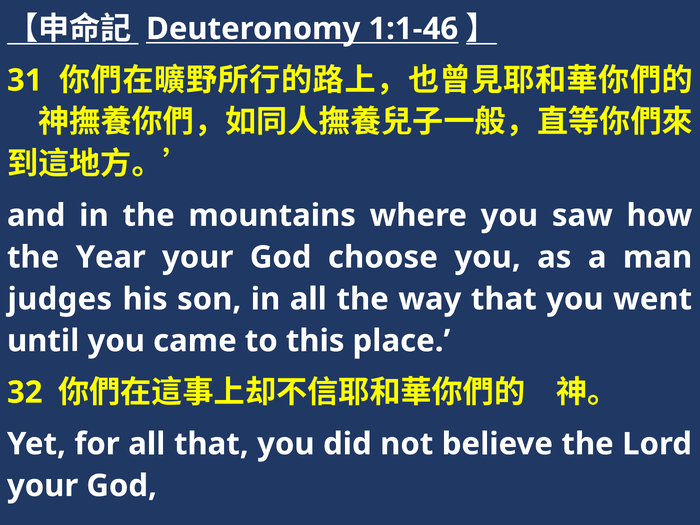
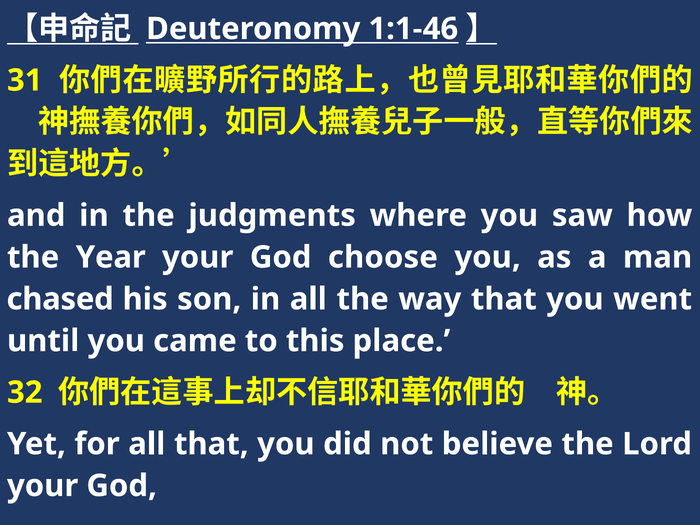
mountains: mountains -> judgments (272, 215)
judges: judges -> chased (60, 299)
